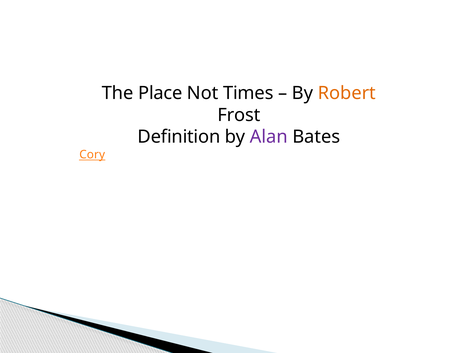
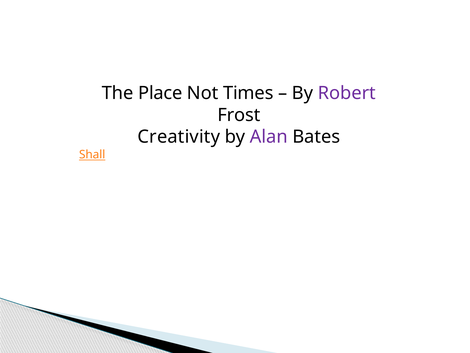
Robert colour: orange -> purple (347, 93)
Definition: Definition -> Creativity (179, 137)
Cory: Cory -> Shall (92, 154)
